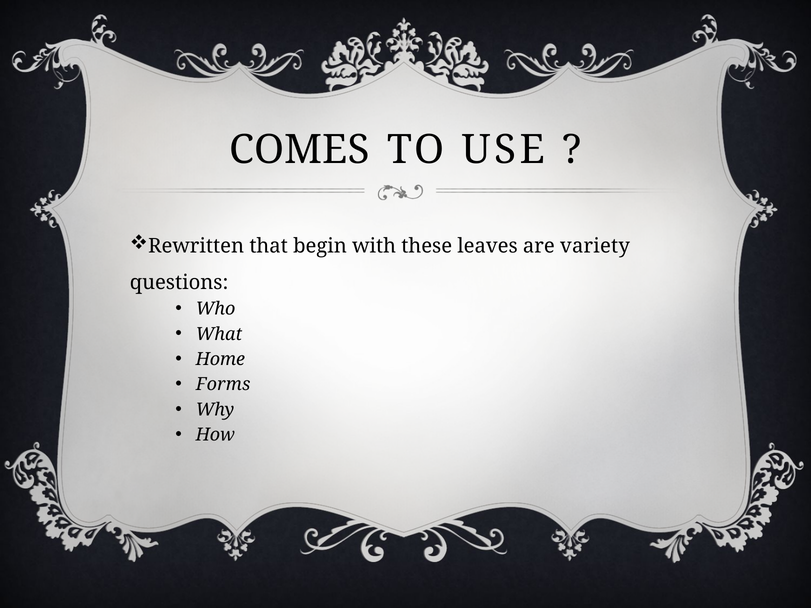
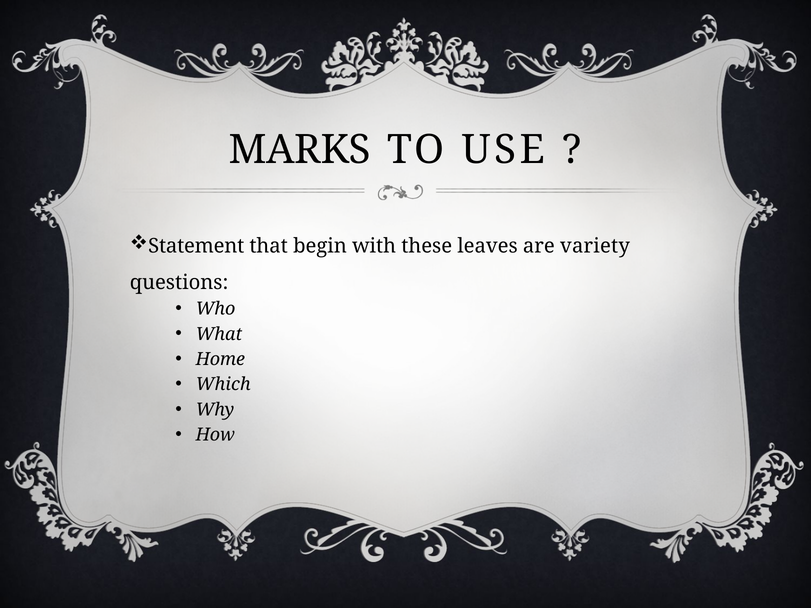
COMES: COMES -> MARKS (300, 150)
Rewritten: Rewritten -> Statement (196, 246)
Forms: Forms -> Which (223, 385)
